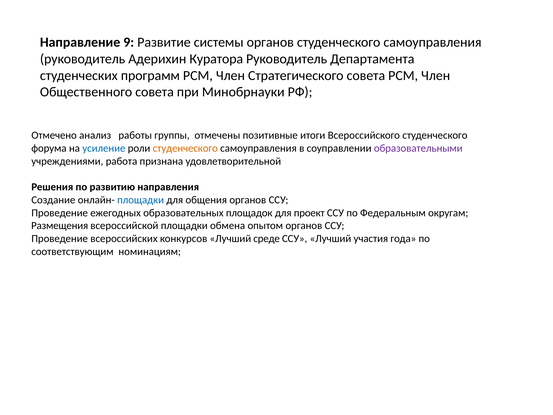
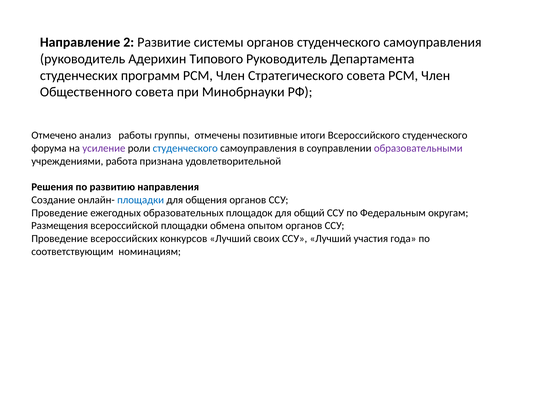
9: 9 -> 2 (129, 42)
Куратора: Куратора -> Типового (216, 59)
усиление colour: blue -> purple (104, 148)
студенческого colour: orange -> blue (185, 148)
проект: проект -> общий (309, 213)
среде: среде -> своих (267, 239)
